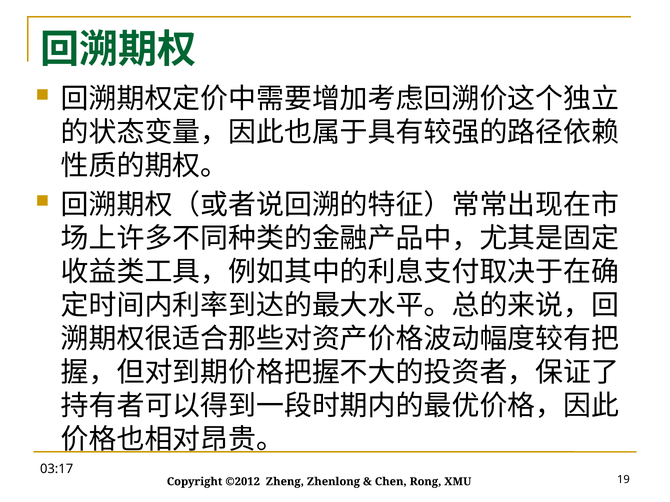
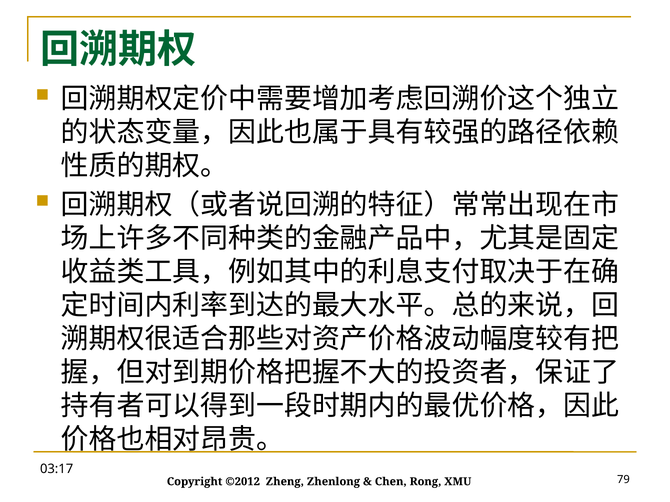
19: 19 -> 79 (623, 480)
